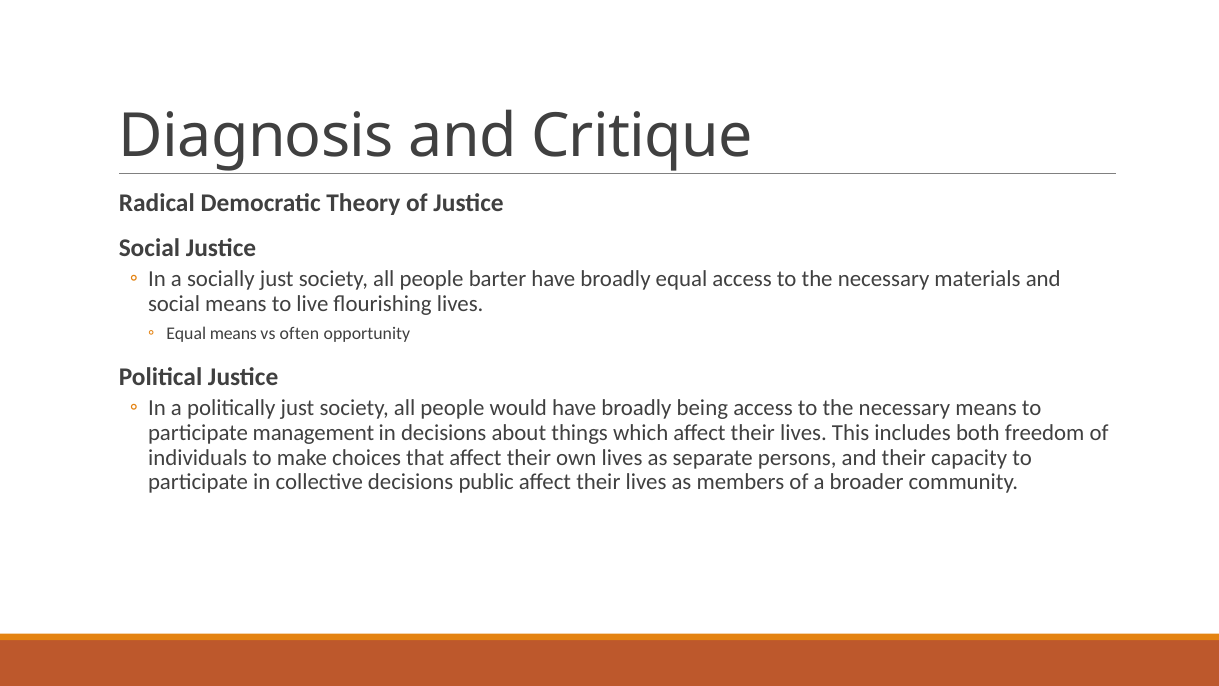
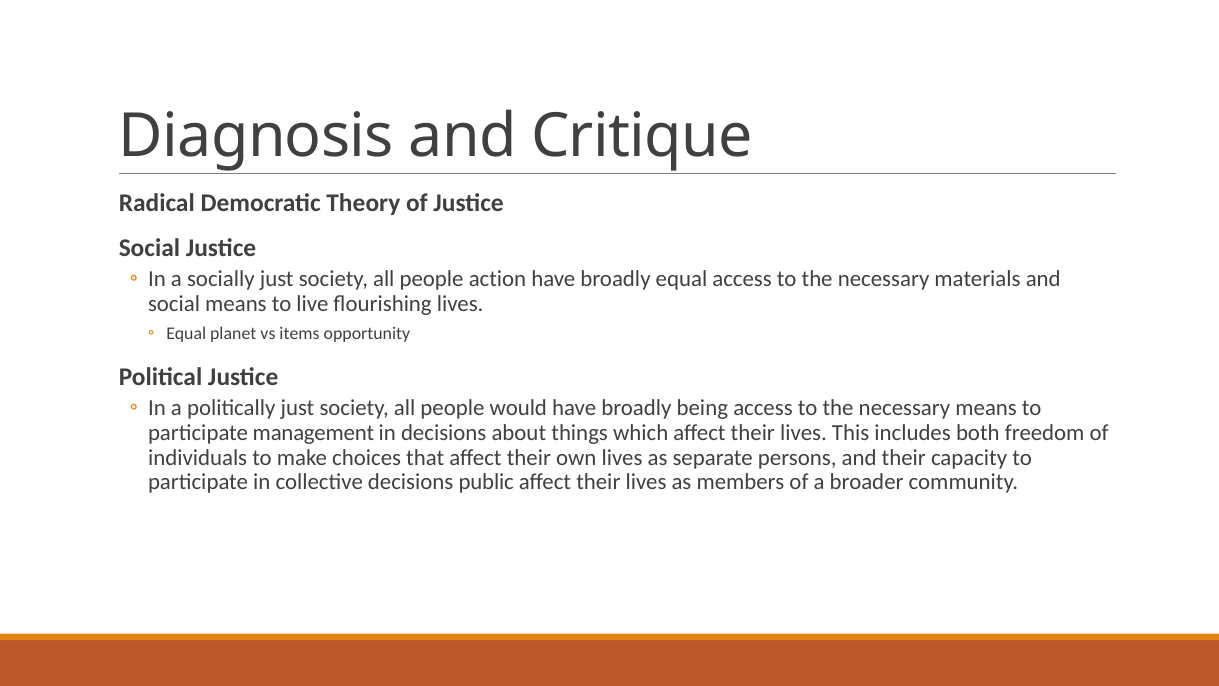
barter: barter -> action (497, 279)
Equal means: means -> planet (233, 333)
often: often -> items (300, 333)
